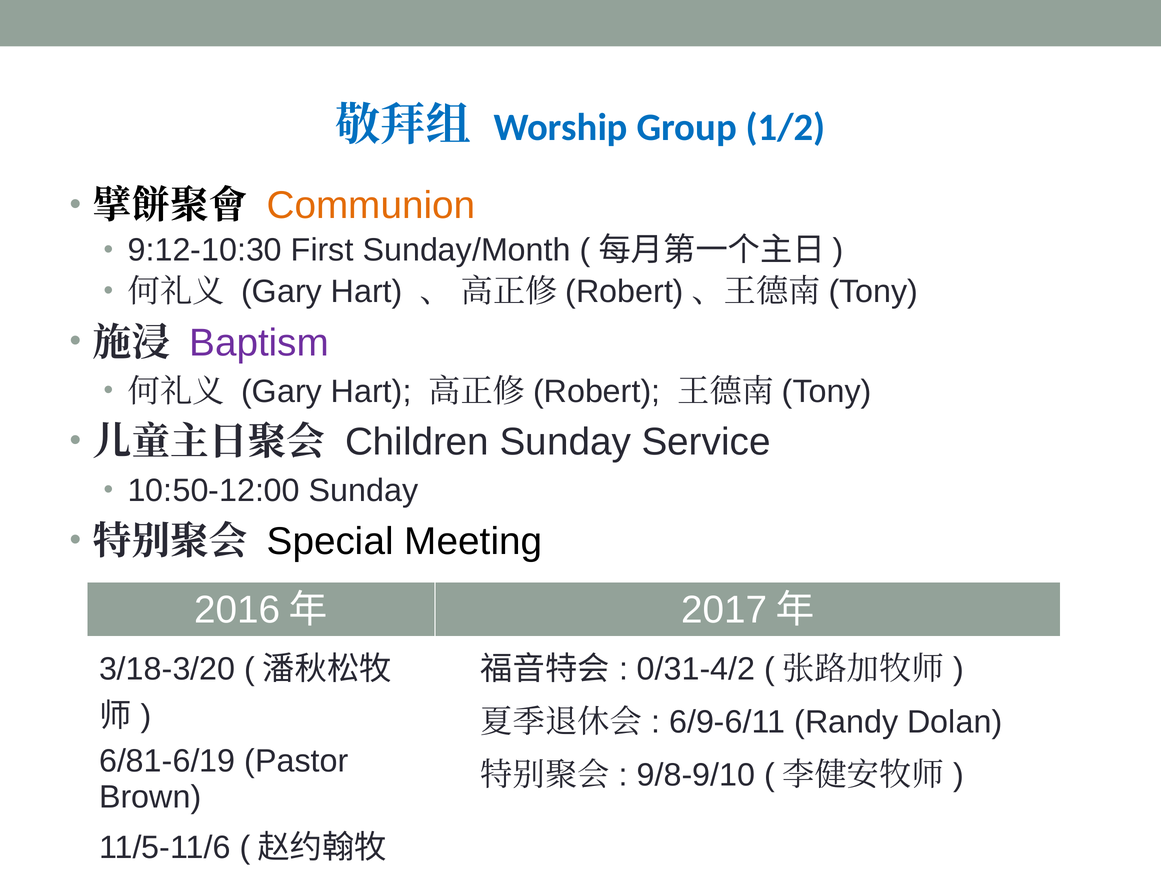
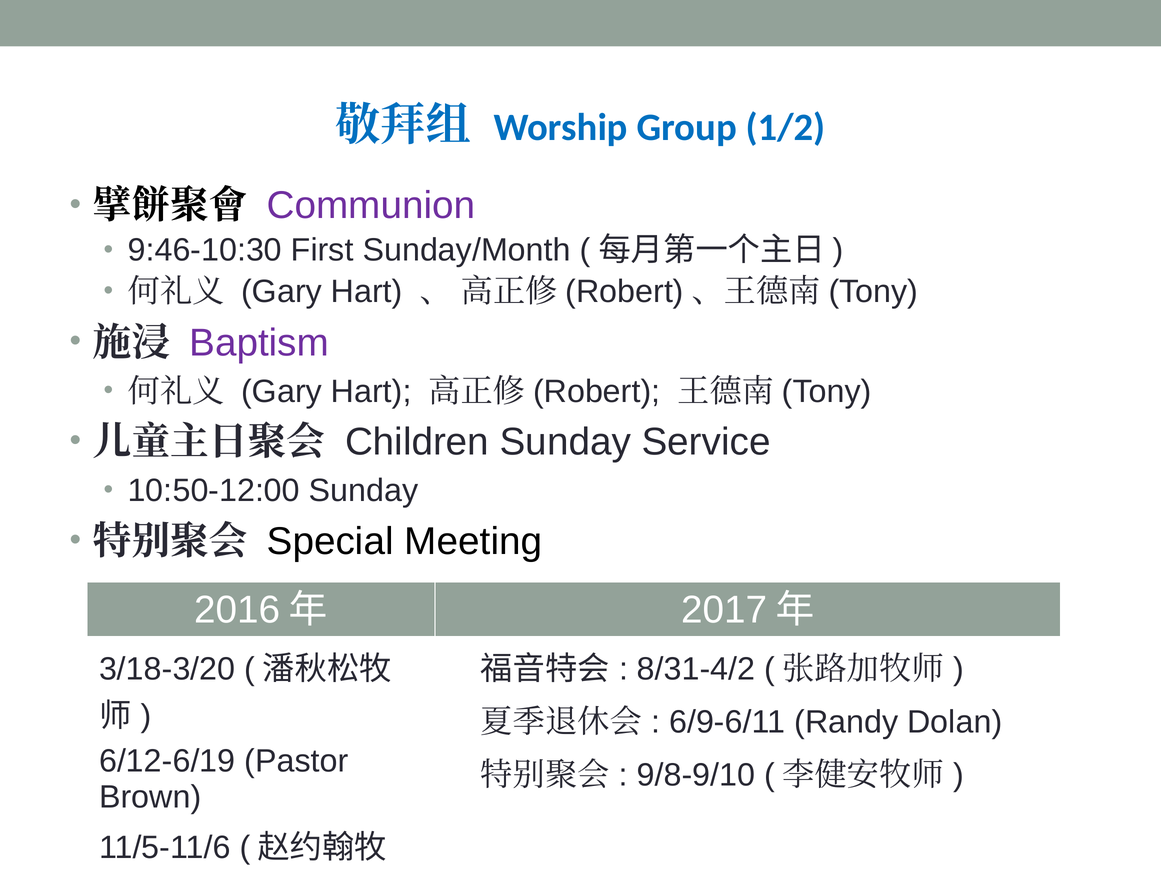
Communion colour: orange -> purple (371, 205)
9:12-10:30: 9:12-10:30 -> 9:46-10:30 (205, 250)
0/31-4/2: 0/31-4/2 -> 8/31-4/2 (696, 669)
6/81-6/19: 6/81-6/19 -> 6/12-6/19 (167, 761)
